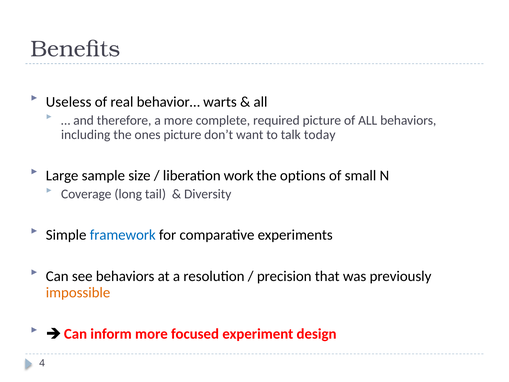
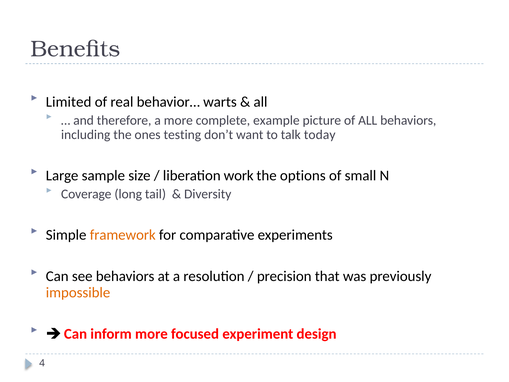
Useless: Useless -> Limited (69, 102)
required: required -> example (276, 120)
ones picture: picture -> testing (182, 135)
framework colour: blue -> orange (123, 235)
